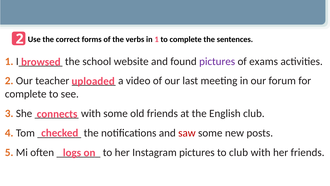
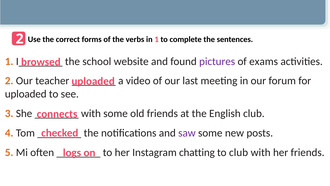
complete: complete -> uploaded (26, 94)
saw colour: red -> purple (187, 133)
Instagram pictures: pictures -> chatting (197, 152)
